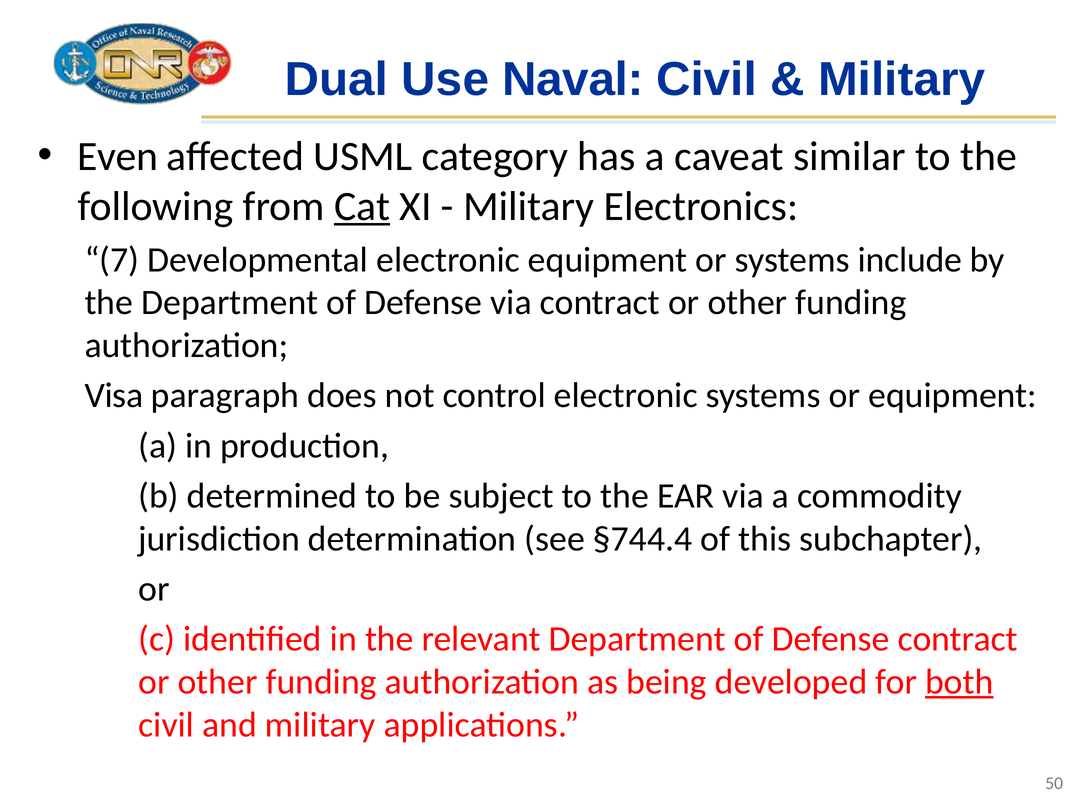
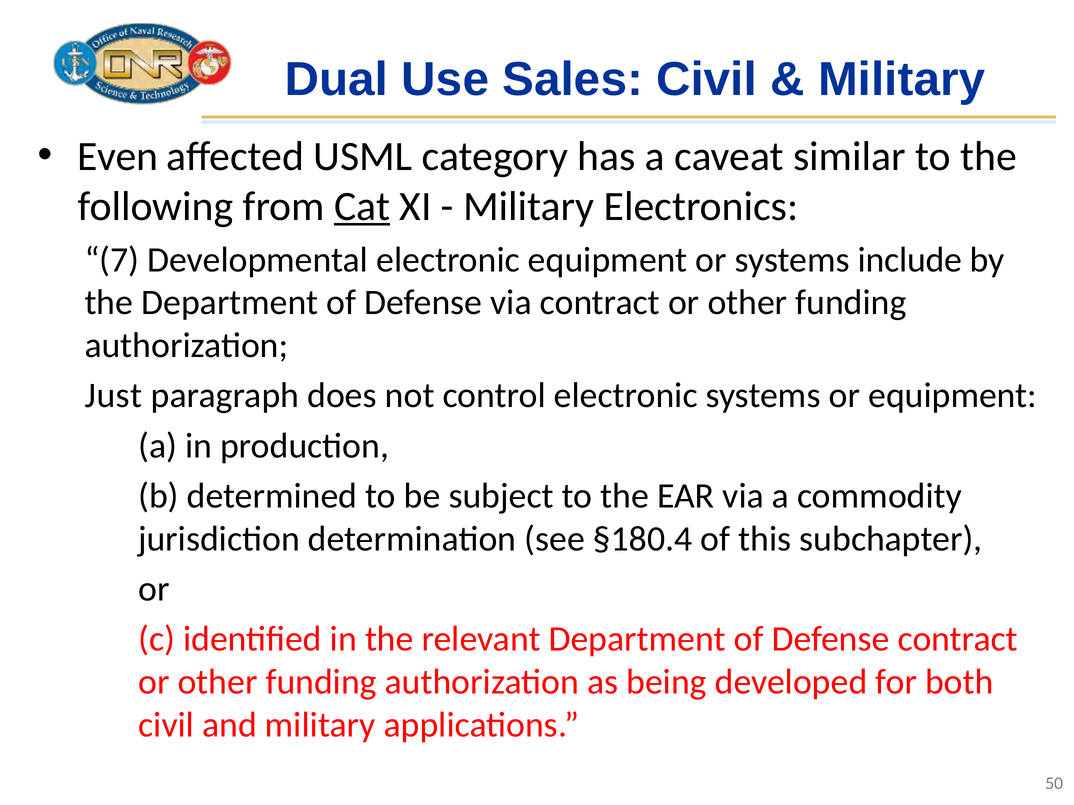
Naval: Naval -> Sales (573, 79)
Visa: Visa -> Just (114, 396)
§744.4: §744.4 -> §180.4 (643, 539)
both underline: present -> none (959, 682)
